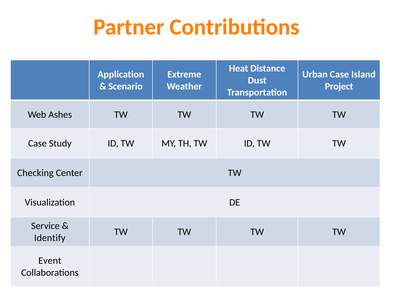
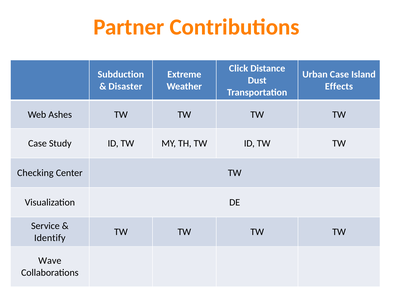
Heat: Heat -> Click (239, 68)
Application: Application -> Subduction (121, 74)
Scenario: Scenario -> Disaster (125, 86)
Project: Project -> Effects (339, 86)
Event: Event -> Wave (50, 260)
